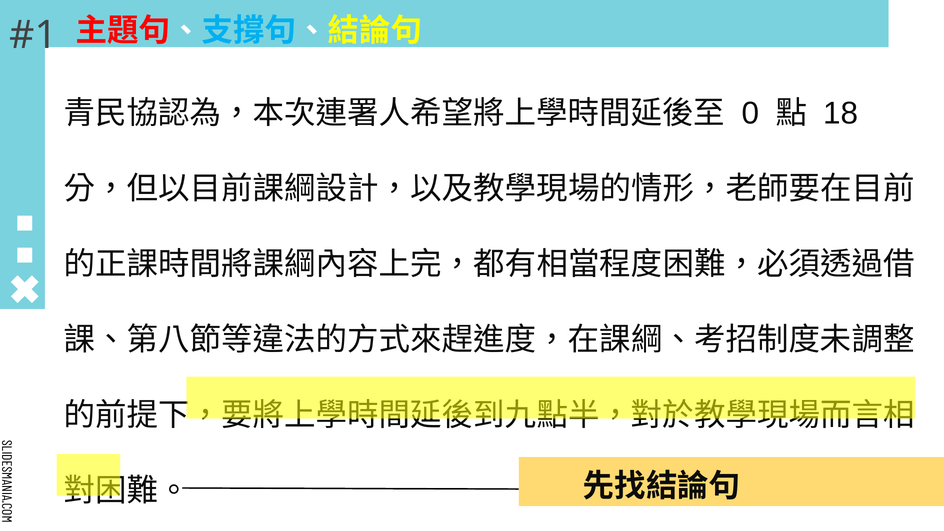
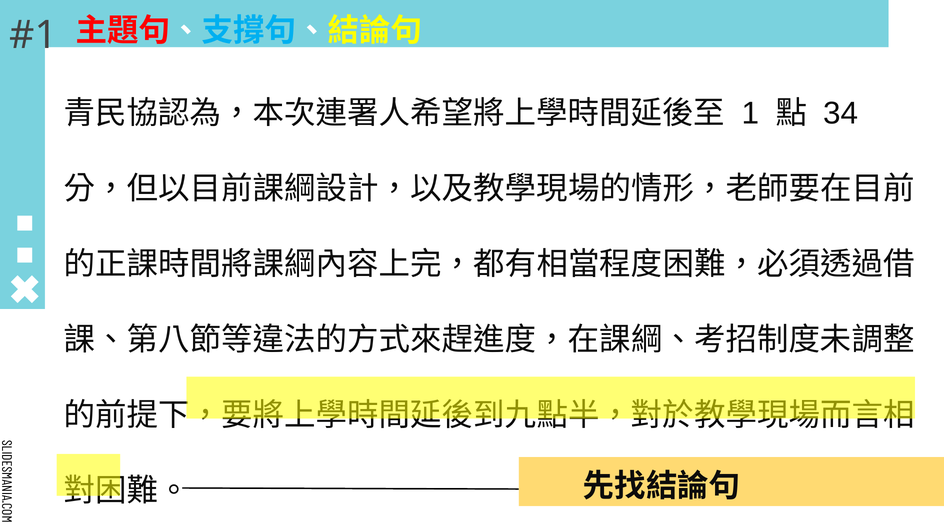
0: 0 -> 1 (751, 113)
18: 18 -> 34 (841, 113)
